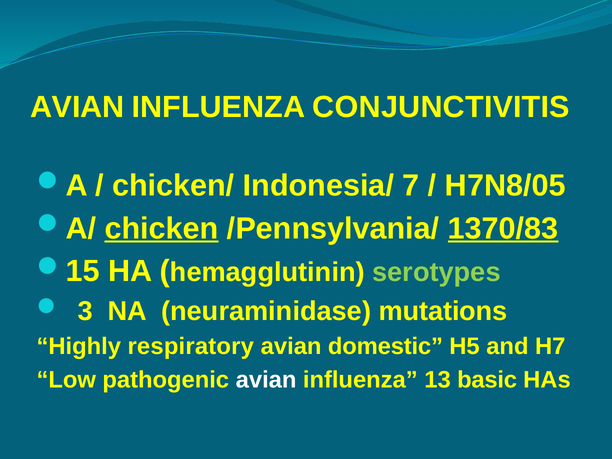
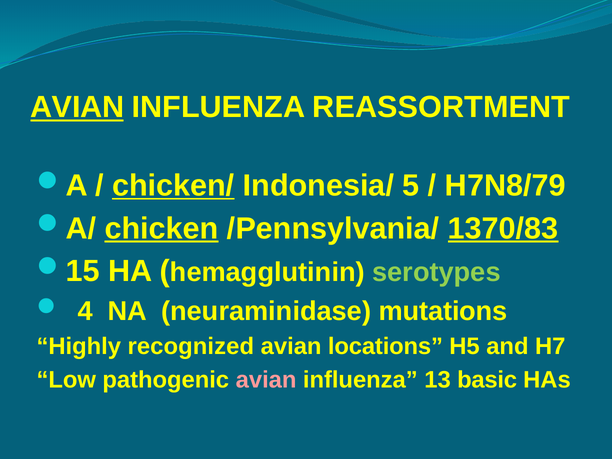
AVIAN underline: none -> present (77, 107)
CONJUNCTIVITIS: CONJUNCTIVITIS -> REASSORTMENT (441, 107)
chicken/ underline: none -> present (173, 186)
7: 7 -> 5 (411, 186)
H7N8/05: H7N8/05 -> H7N8/79 (505, 186)
3: 3 -> 4 (85, 311)
respiratory: respiratory -> recognized (191, 346)
domestic: domestic -> locations (385, 346)
avian colour: white -> pink (266, 380)
